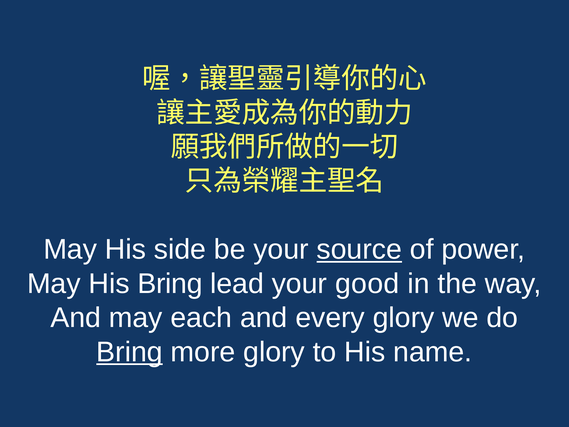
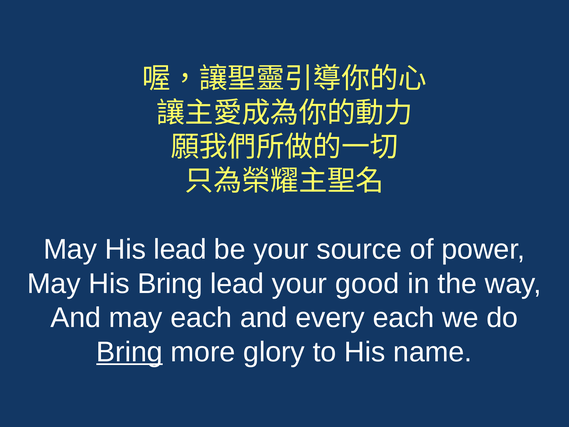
His side: side -> lead (180, 249)
source underline: present -> none (359, 249)
every glory: glory -> each (404, 318)
